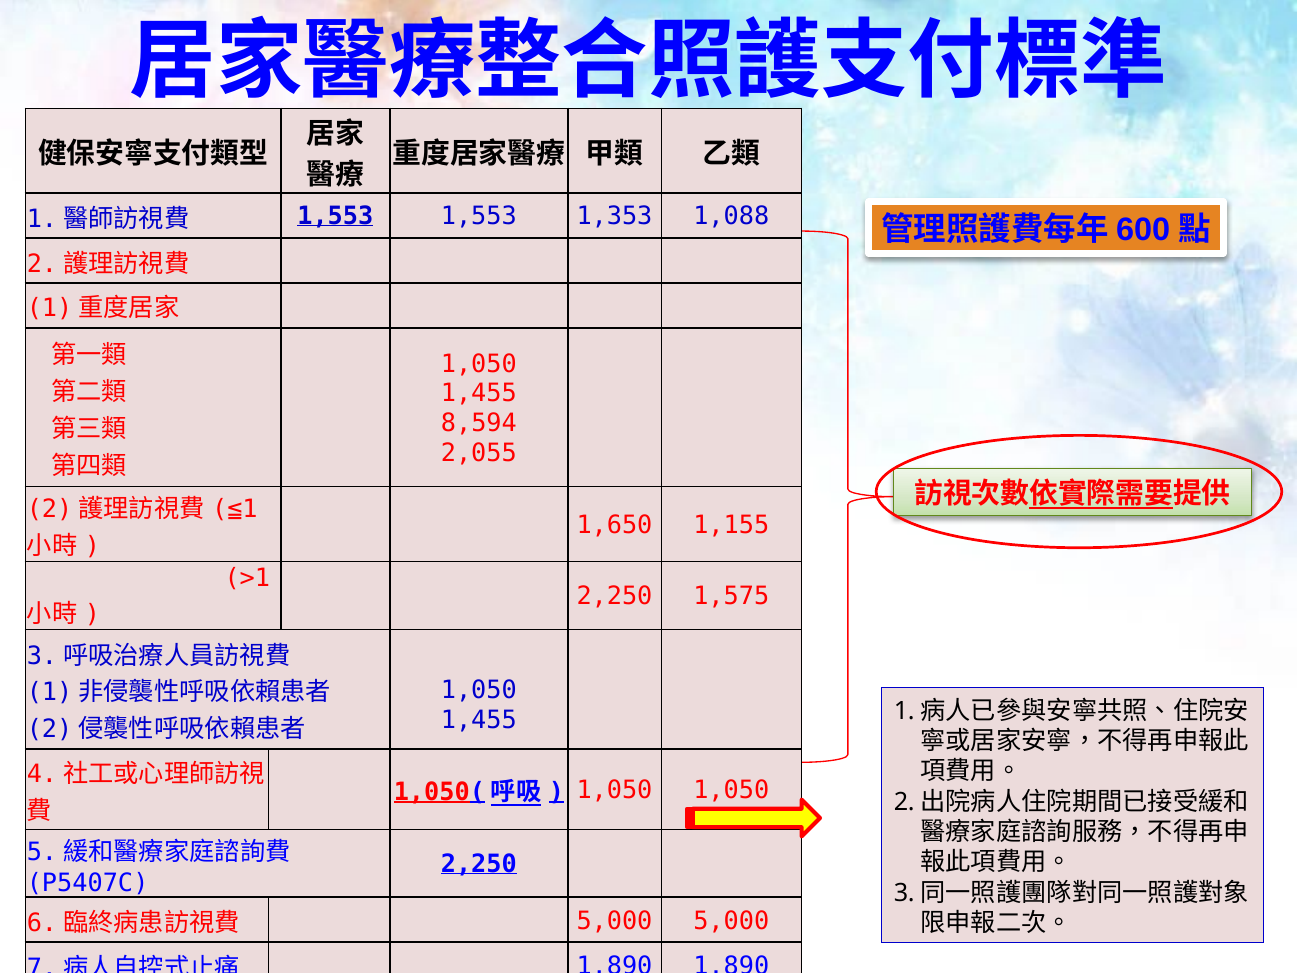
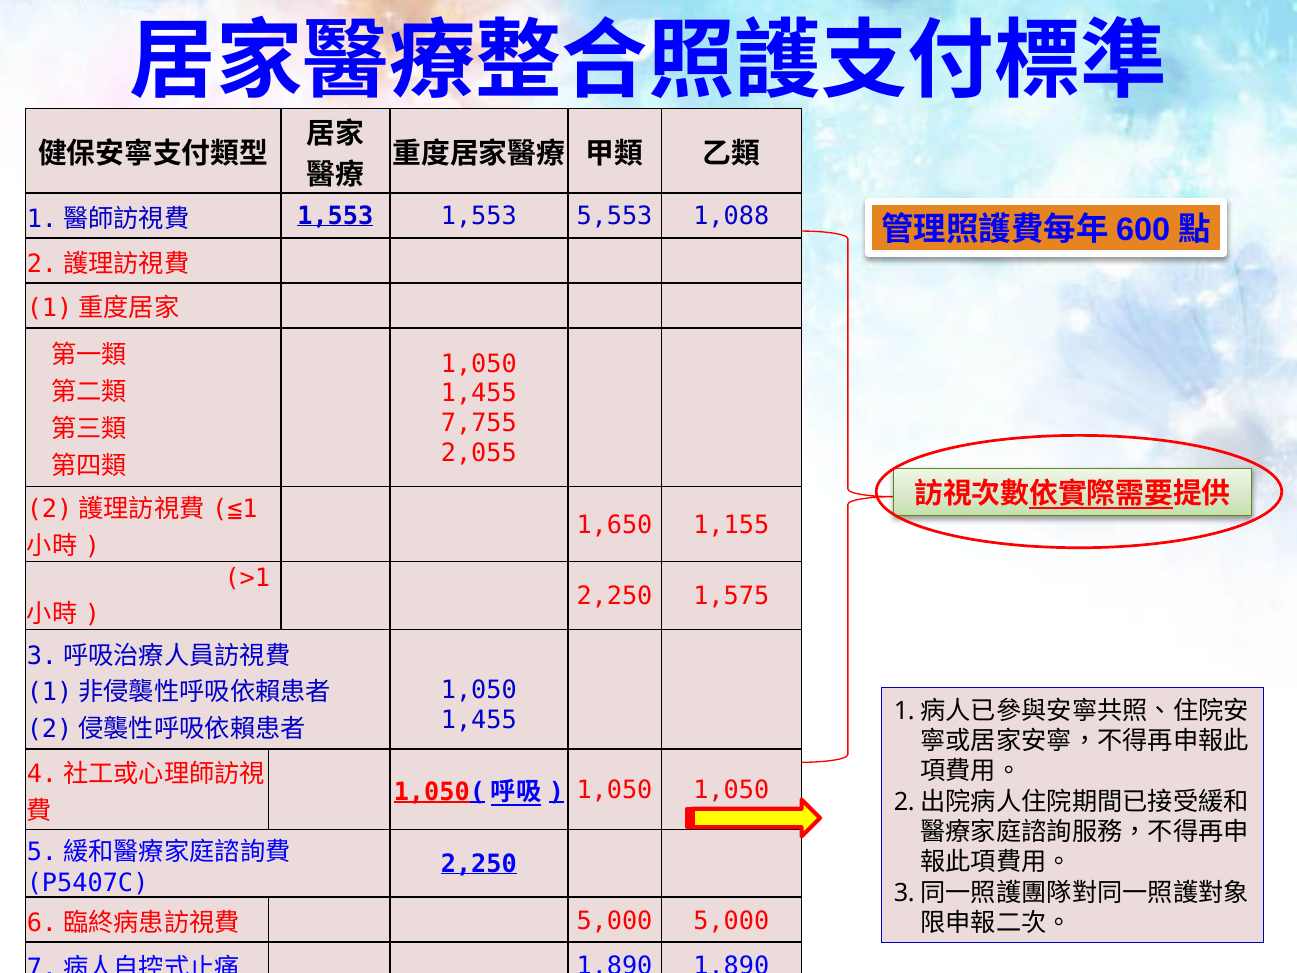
1,353: 1,353 -> 5,553 (614, 216)
8,594: 8,594 -> 7,755 (479, 423)
